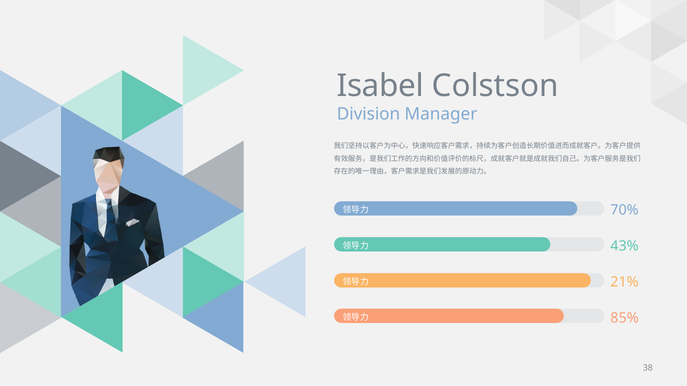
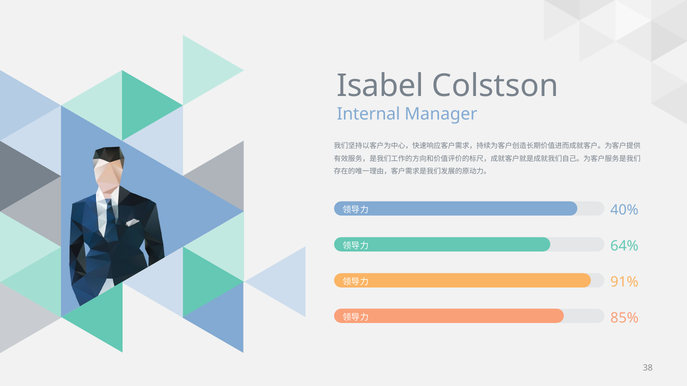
Division: Division -> Internal (369, 114)
70%: 70% -> 40% (624, 210)
43%: 43% -> 64% (624, 246)
21%: 21% -> 91% (624, 283)
